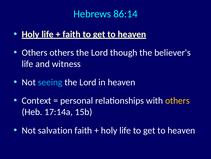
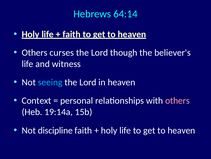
86:14: 86:14 -> 64:14 (126, 14)
Others others: others -> curses (62, 52)
others colour: yellow -> pink (177, 100)
17:14a: 17:14a -> 19:14a (59, 111)
salvation: salvation -> discipline (55, 130)
